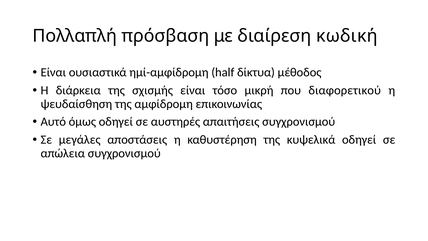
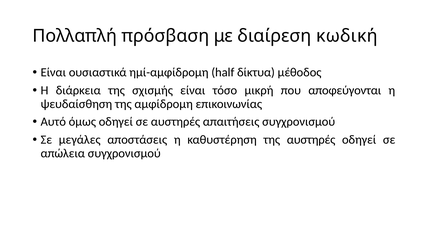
διαφορετικού: διαφορετικού -> αποφεύγονται (345, 90)
της κυψελικά: κυψελικά -> αυστηρές (311, 140)
